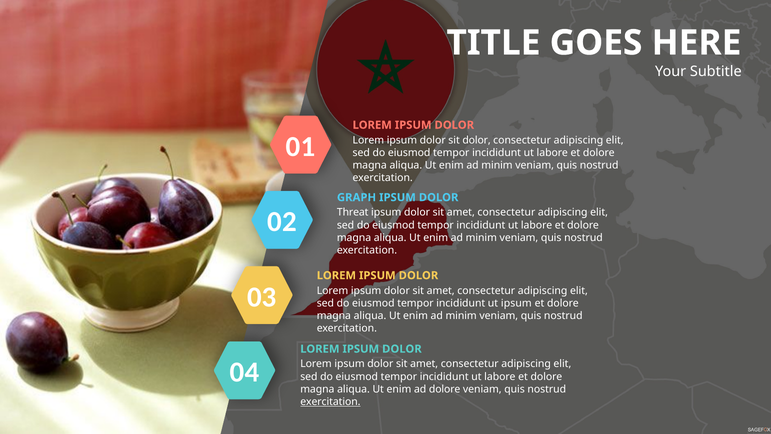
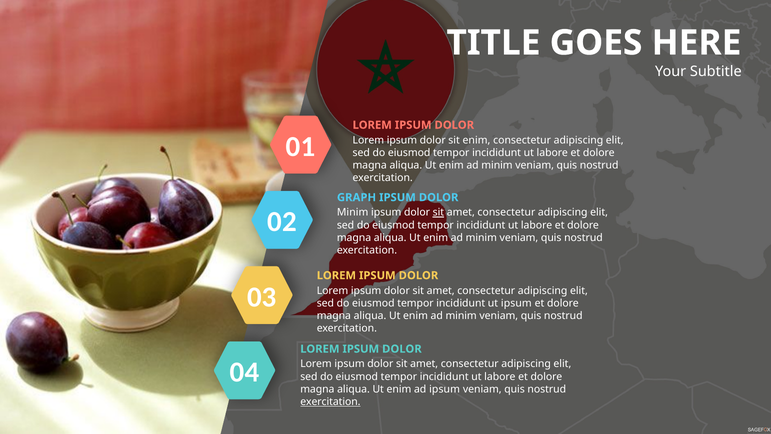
sit dolor: dolor -> enim (476, 140)
Threat: Threat -> Minim (353, 212)
sit underline: none -> present (438, 212)
ad dolore: dolore -> ipsum (445, 389)
